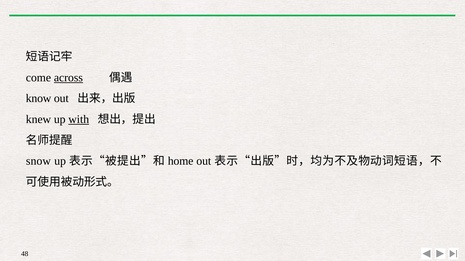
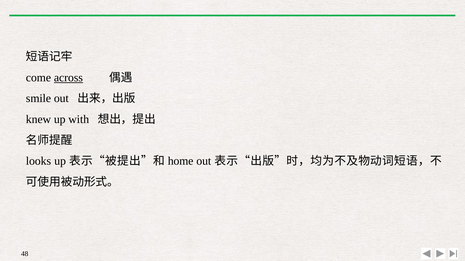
know: know -> smile (38, 99)
with underline: present -> none (79, 120)
snow: snow -> looks (38, 161)
